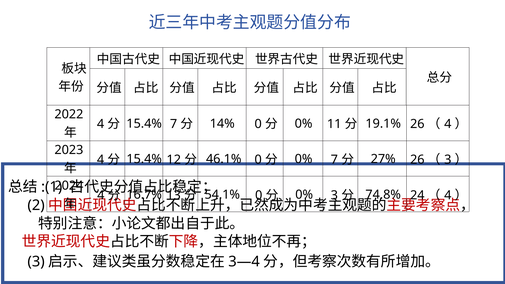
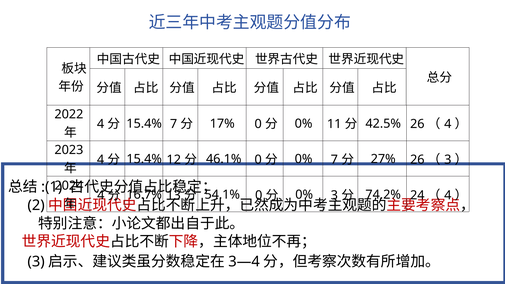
14%: 14% -> 17% (222, 124)
19.1%: 19.1% -> 42.5% (383, 124)
74.8%: 74.8% -> 74.2% (383, 195)
